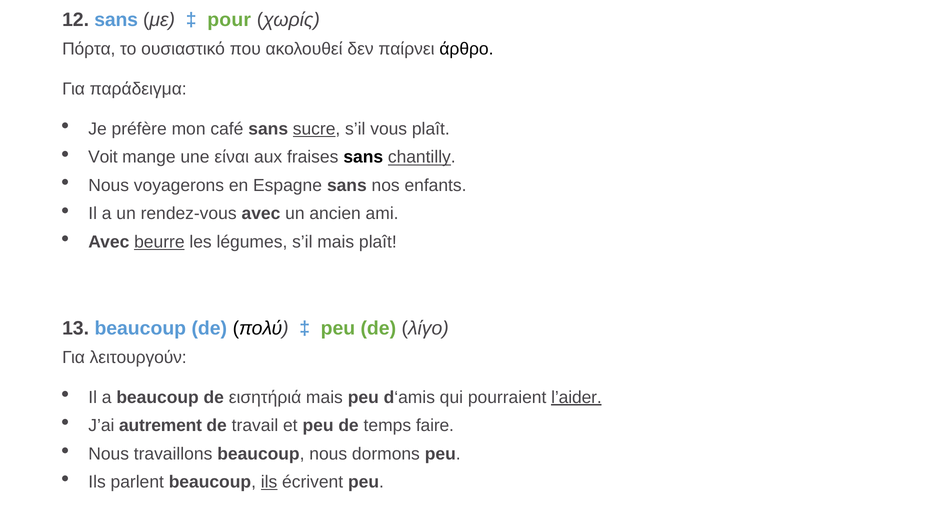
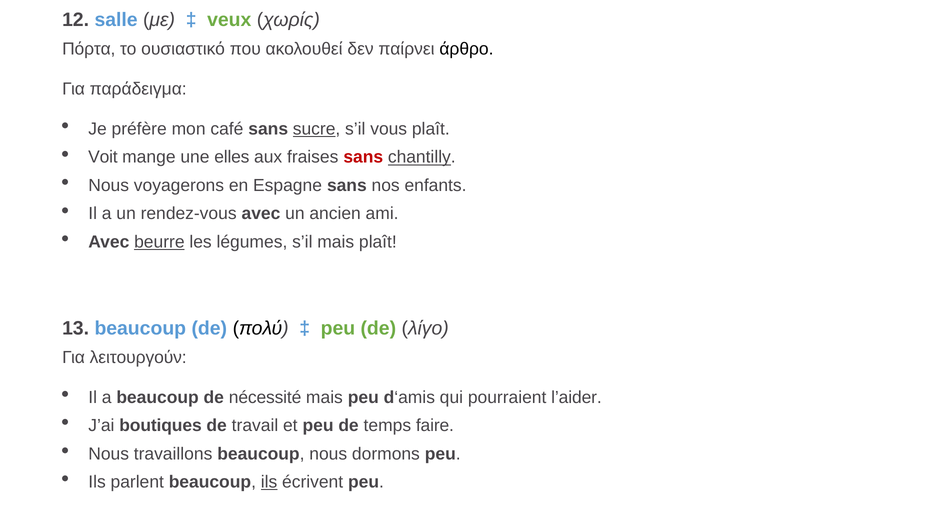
12 sans: sans -> salle (116, 20)
pour: pour -> veux (229, 20)
είναι: είναι -> elles (232, 157)
sans colour: black -> red (363, 157)
εισητήριά: εισητήριά -> nécessité (265, 397)
l’aider underline: present -> none (577, 397)
autrement: autrement -> boutiques (161, 425)
